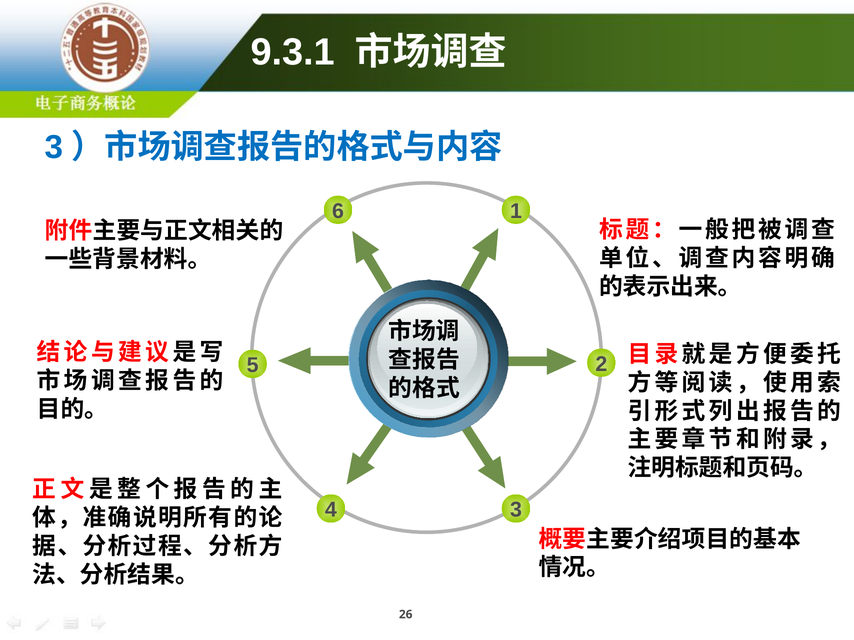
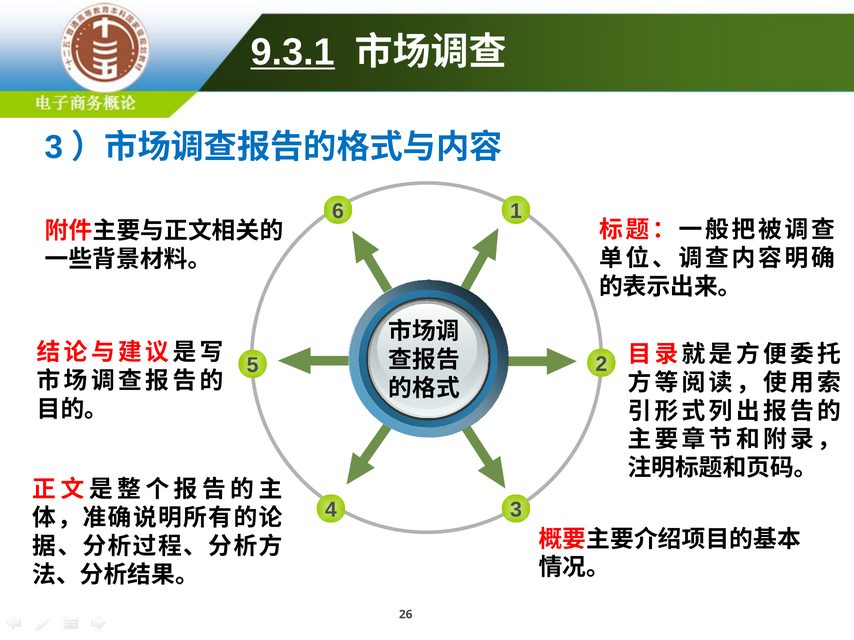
9.3.1 underline: none -> present (293, 52)
